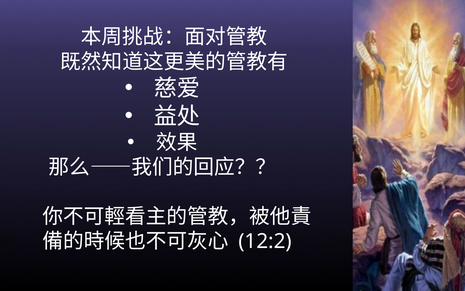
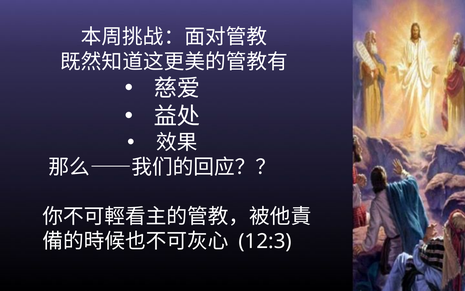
12:2: 12:2 -> 12:3 (265, 241)
